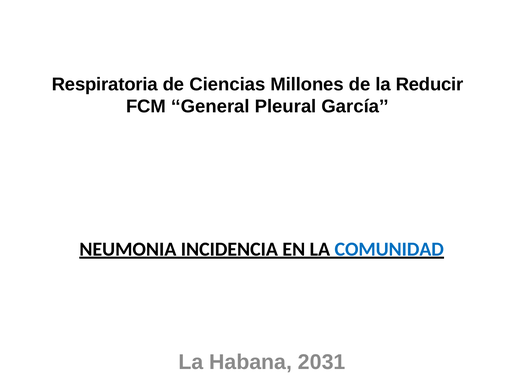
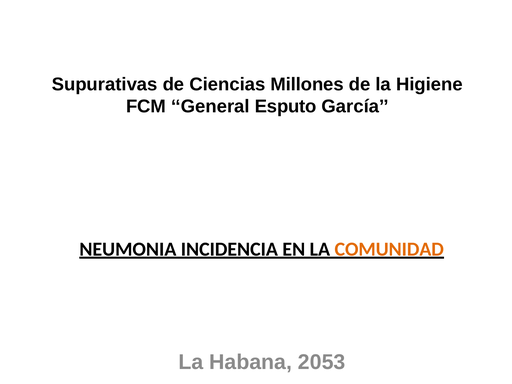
Respiratoria: Respiratoria -> Supurativas (105, 84)
Reducir: Reducir -> Higiene (429, 84)
Pleural: Pleural -> Esputo (286, 106)
COMUNIDAD colour: blue -> orange (389, 249)
2031: 2031 -> 2053 (322, 362)
